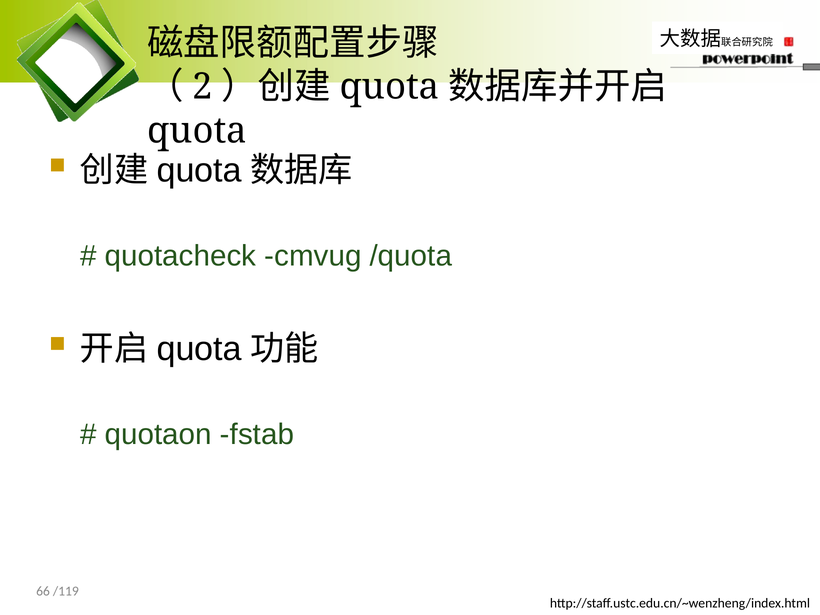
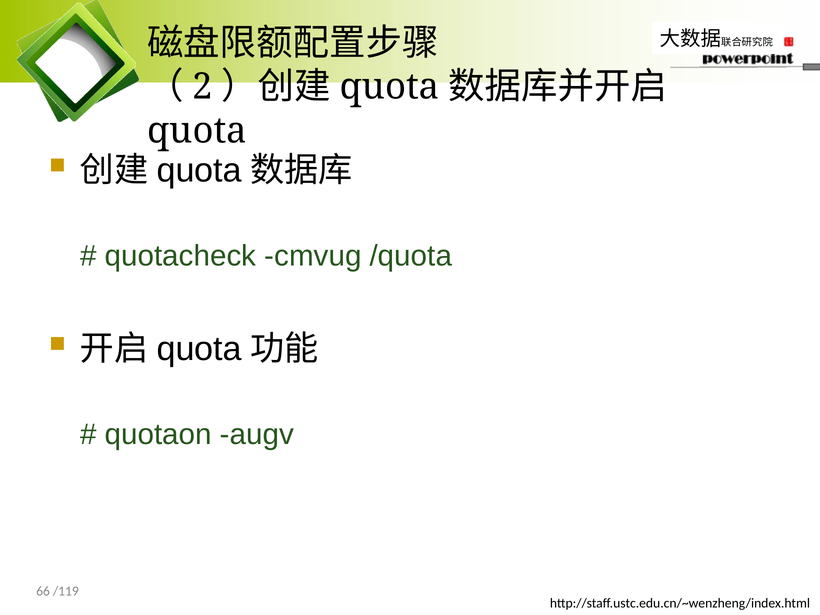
fstab: fstab -> augv (257, 434)
